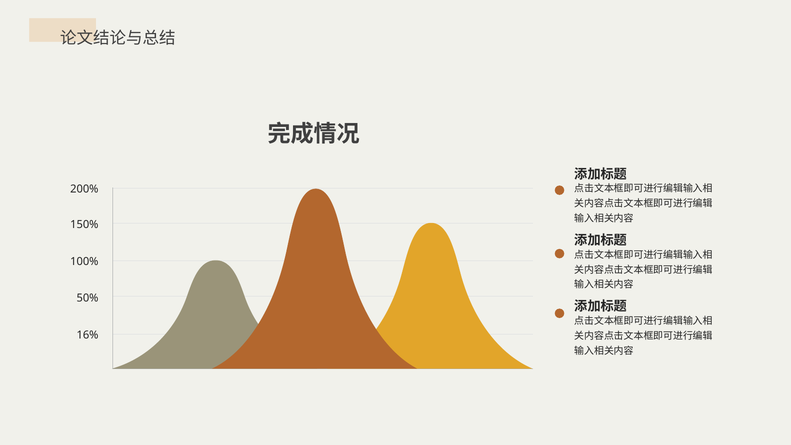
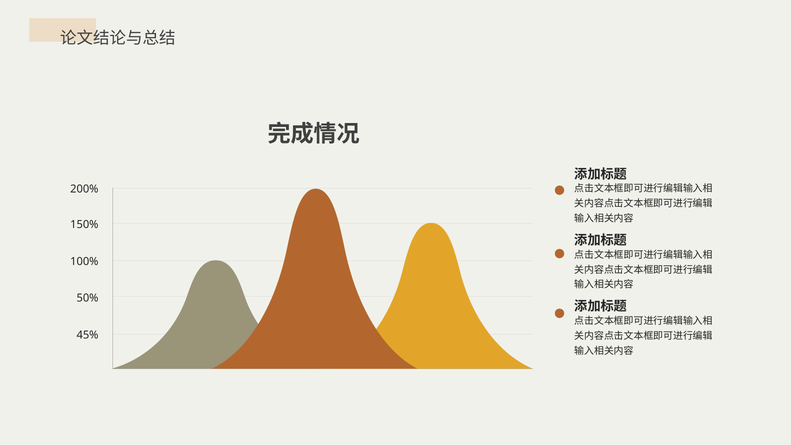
16%: 16% -> 45% (88, 335)
